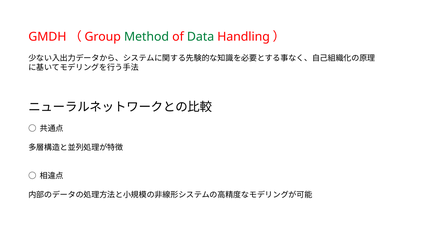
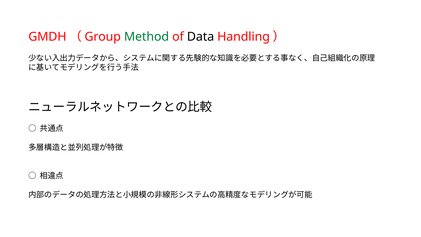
Data colour: green -> black (201, 37)
